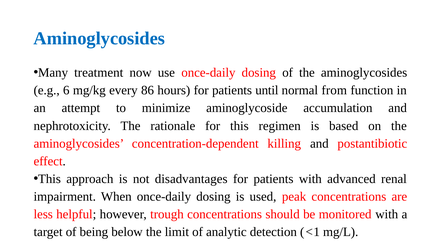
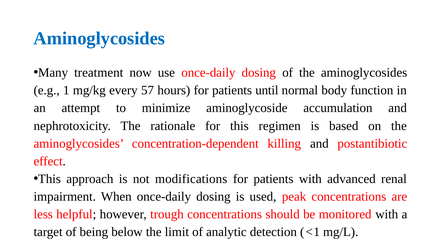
6: 6 -> 1 (66, 90)
86: 86 -> 57 (148, 90)
from: from -> body (334, 90)
disadvantages: disadvantages -> modifications (191, 179)
